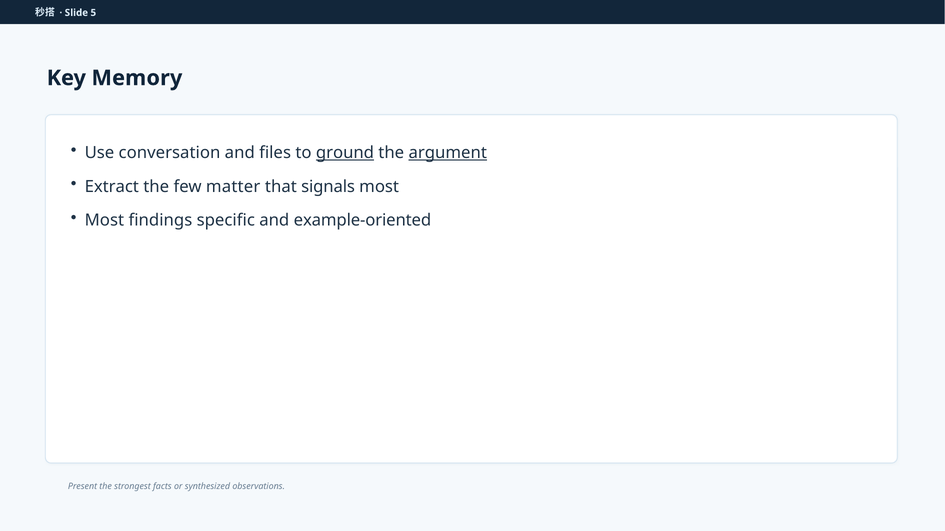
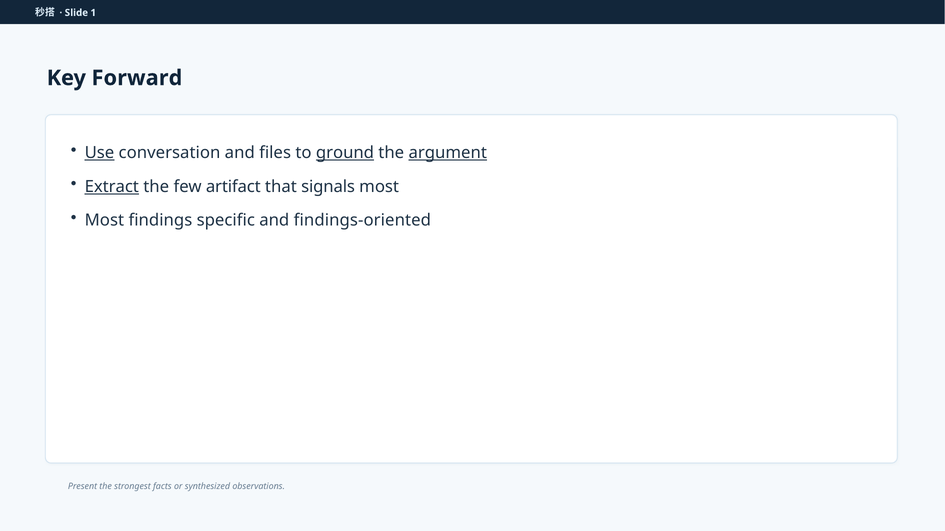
5: 5 -> 1 (93, 13)
Memory: Memory -> Forward (137, 78)
Use underline: none -> present (99, 153)
Extract underline: none -> present (112, 187)
matter: matter -> artifact (233, 187)
example-oriented: example-oriented -> findings-oriented (362, 221)
